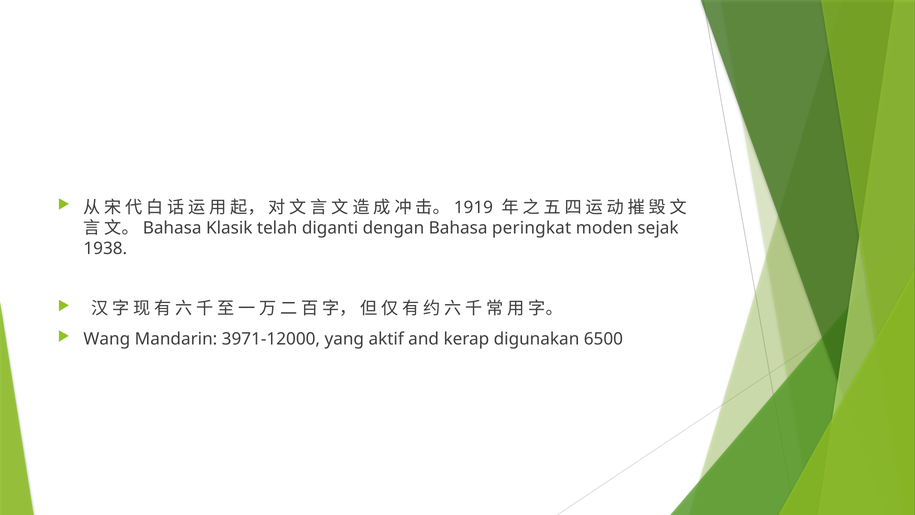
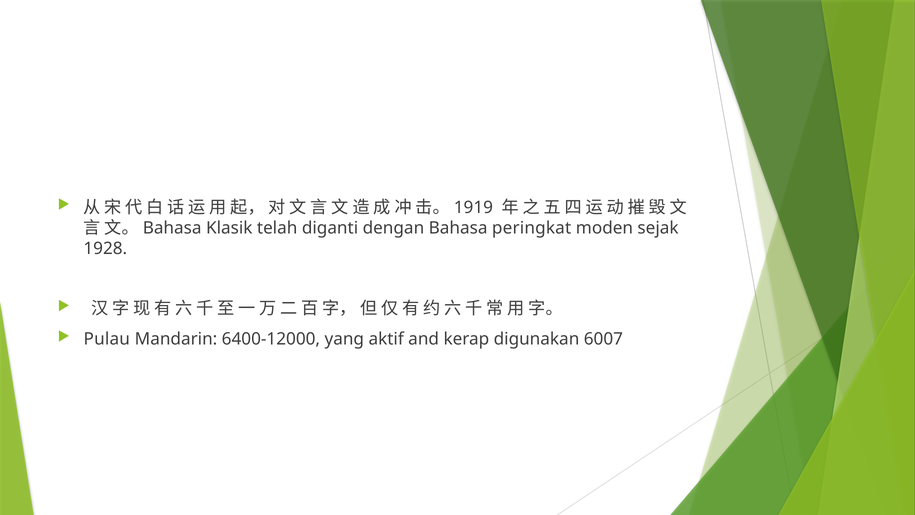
1938: 1938 -> 1928 (105, 248)
Wang: Wang -> Pulau (107, 339)
3971-12000: 3971-12000 -> 6400-12000 (271, 339)
6500: 6500 -> 6007 (603, 339)
